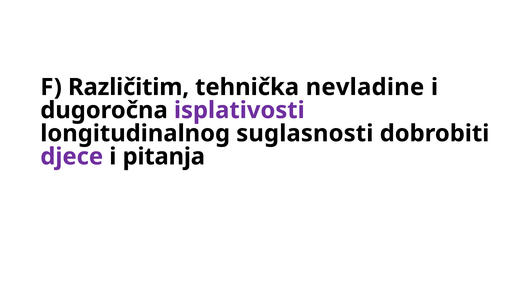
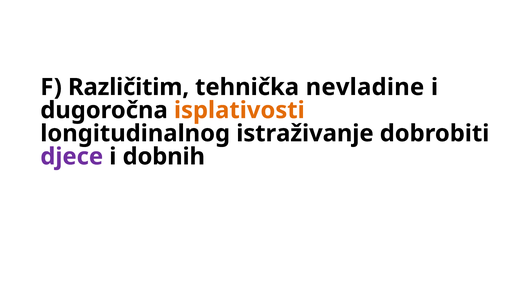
isplativosti colour: purple -> orange (239, 110)
suglasnosti: suglasnosti -> istraživanje (305, 134)
pitanja: pitanja -> dobnih (164, 157)
